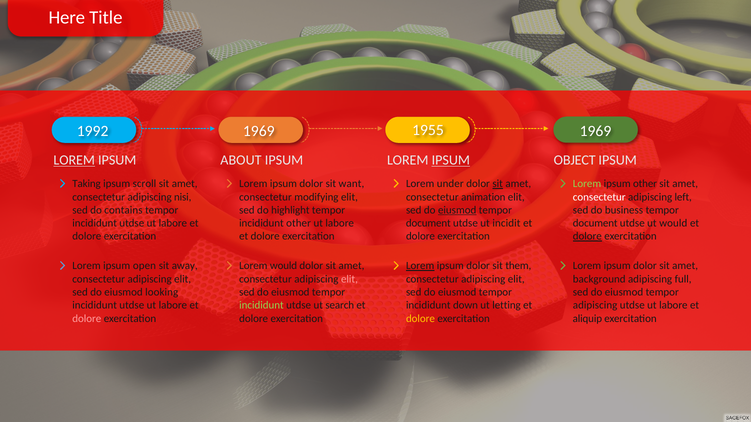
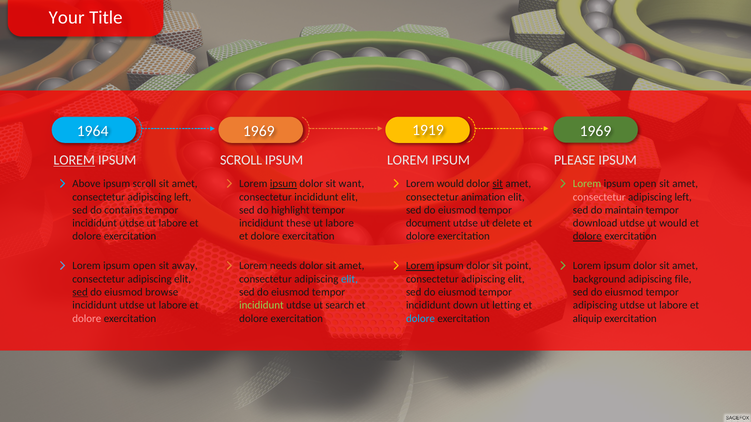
Here: Here -> Your (67, 18)
1992: 1992 -> 1964 (93, 131)
1955: 1955 -> 1919 (428, 130)
ABOUT: ABOUT -> SCROLL (241, 160)
IPSUM underline: present -> none (451, 160)
OBJECT: OBJECT -> PLEASE (575, 160)
Taking: Taking -> Above (86, 184)
ipsum underline: none -> present (283, 184)
Lorem under: under -> would (450, 184)
other: other -> open (645, 184)
nisi: nisi -> left (183, 197)
consectetur modifying: modifying -> incididunt (316, 197)
consectetur colour: white -> pink (599, 197)
eiusmod underline: present -> none (457, 210)
business: business -> maintain (624, 210)
incididunt other: other -> these (299, 223)
incidit: incidit -> delete (506, 223)
document: document -> download (595, 223)
Lorem would: would -> needs (283, 266)
them: them -> point (518, 266)
elit colour: pink -> light blue (349, 279)
full: full -> file (683, 279)
sed underline: none -> present (80, 292)
looking: looking -> browse (162, 292)
dolore colour: yellow -> light blue (420, 319)
